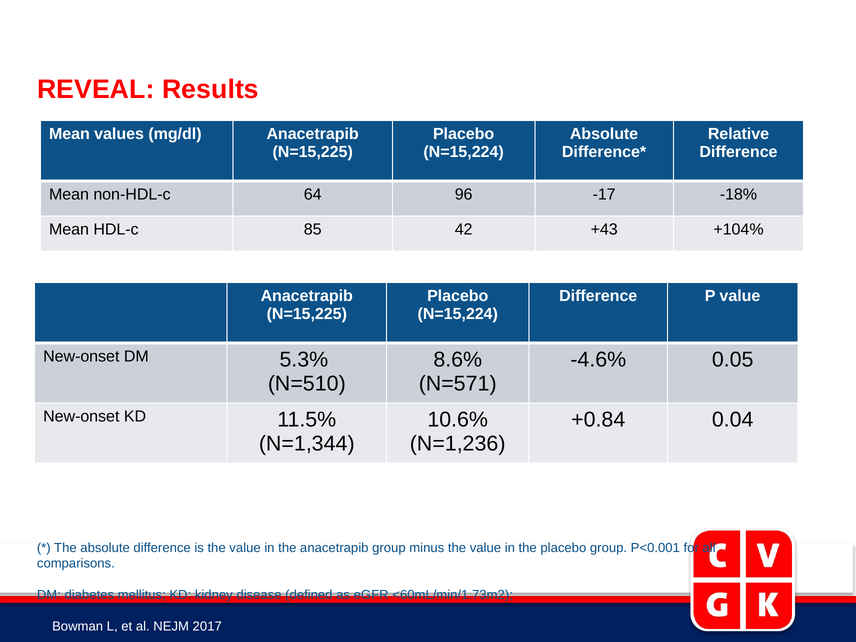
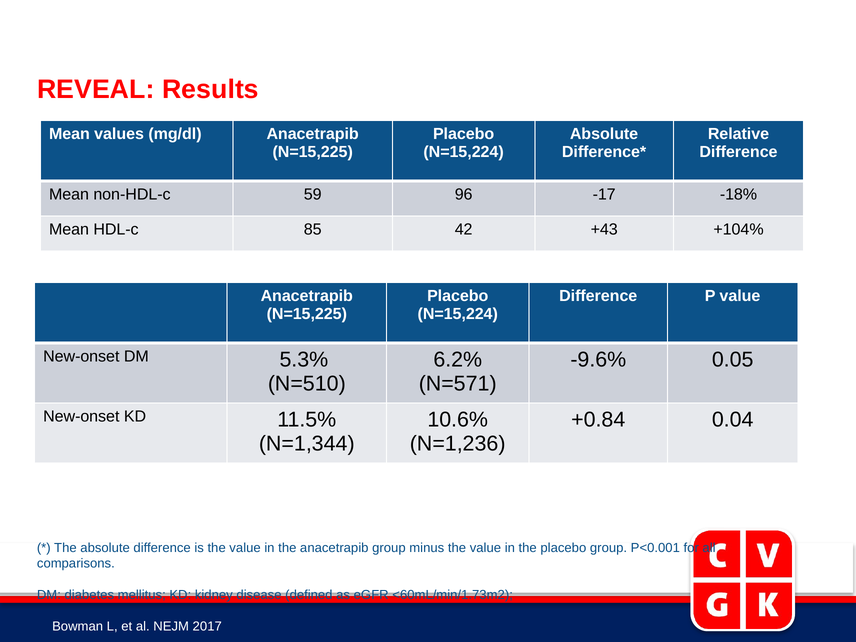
64: 64 -> 59 (313, 194)
8.6%: 8.6% -> 6.2% (458, 360)
-4.6%: -4.6% -> -9.6% (598, 360)
